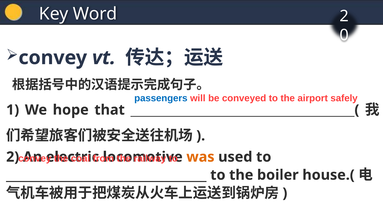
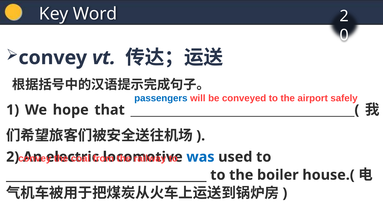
was colour: orange -> blue (200, 157)
